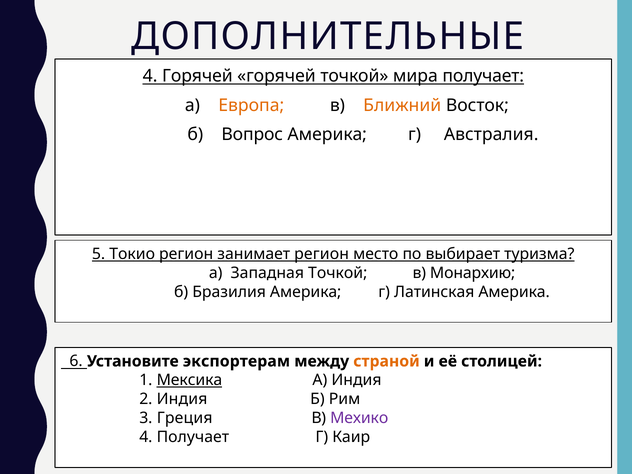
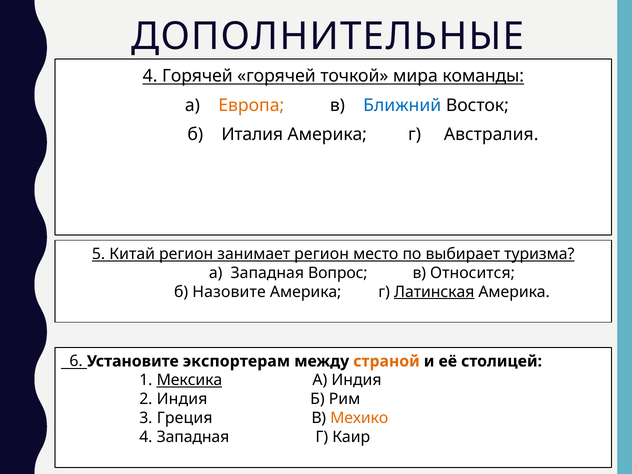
получает: получает -> команды (483, 76)
Ближний colour: orange -> blue (402, 105)
Вопрос: Вопрос -> Италия (252, 135)
Токио: Токио -> Китай (132, 254)
Западная Точкой: Точкой -> Вопрос (338, 273)
Монархию: Монархию -> Относится (473, 273)
Бразилия: Бразилия -> Назовите (229, 292)
Латинская underline: none -> present (434, 292)
Мехико colour: purple -> orange (359, 418)
4 Получает: Получает -> Западная (193, 437)
